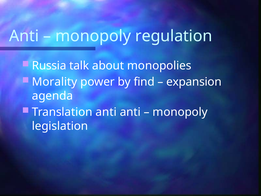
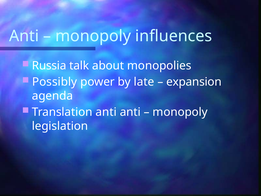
regulation: regulation -> influences (174, 36)
Morality: Morality -> Possibly (55, 82)
find: find -> late (144, 82)
